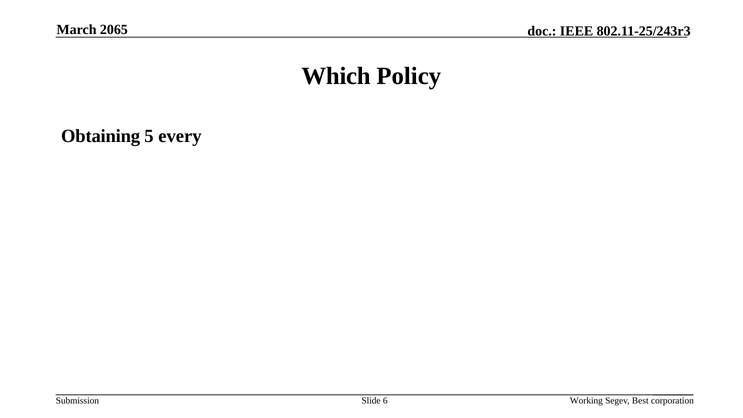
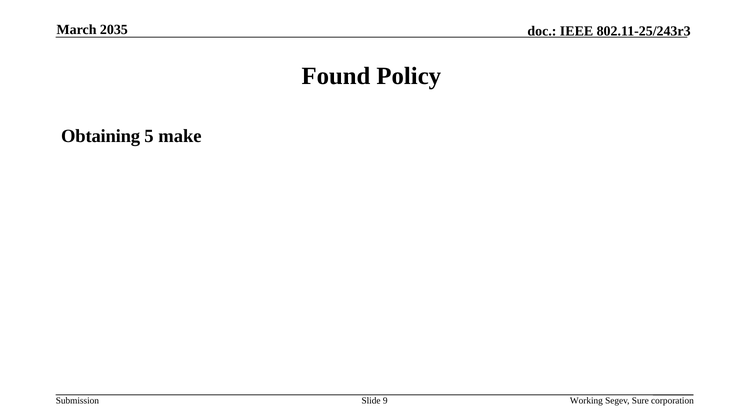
2065: 2065 -> 2035 (114, 30)
Which: Which -> Found (336, 76)
every: every -> make (180, 136)
6: 6 -> 9 (385, 401)
Best: Best -> Sure (640, 401)
